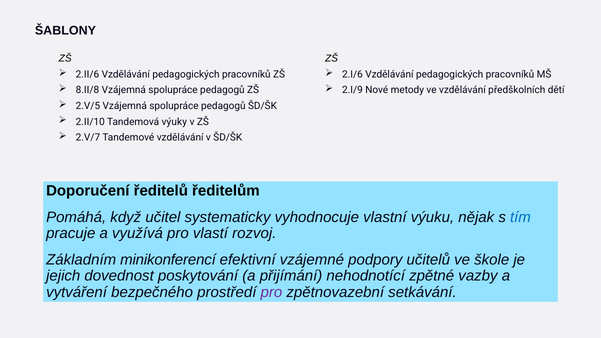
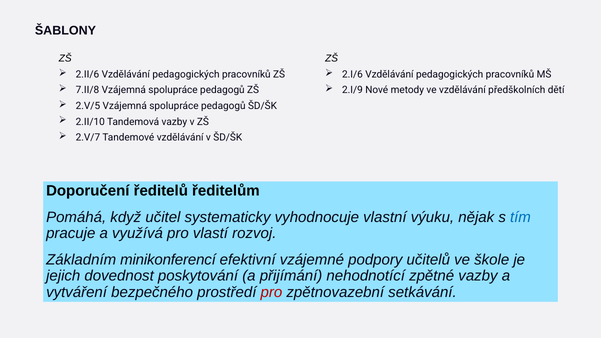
8.II/8: 8.II/8 -> 7.II/8 (87, 90)
Tandemová výuky: výuky -> vazby (174, 122)
pro colour: purple -> red (271, 292)
